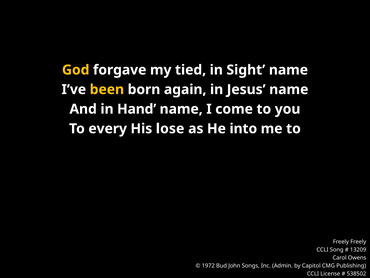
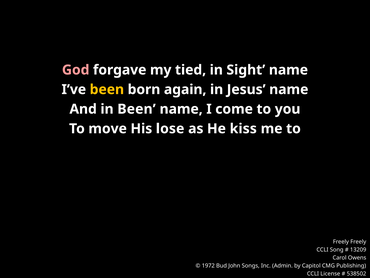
God colour: yellow -> pink (76, 70)
in Hand: Hand -> Been (137, 109)
every: every -> move (108, 128)
into: into -> kiss (243, 128)
